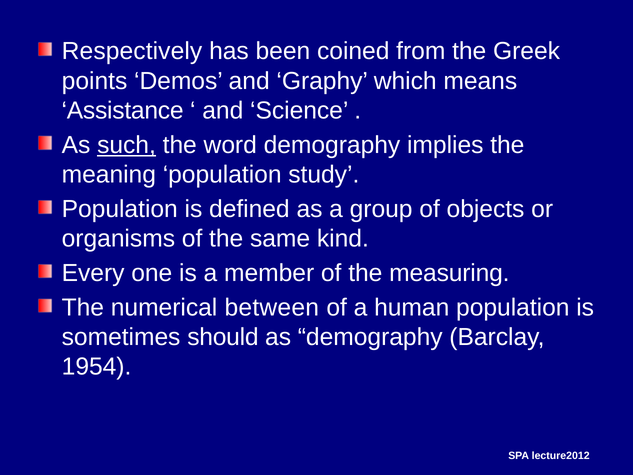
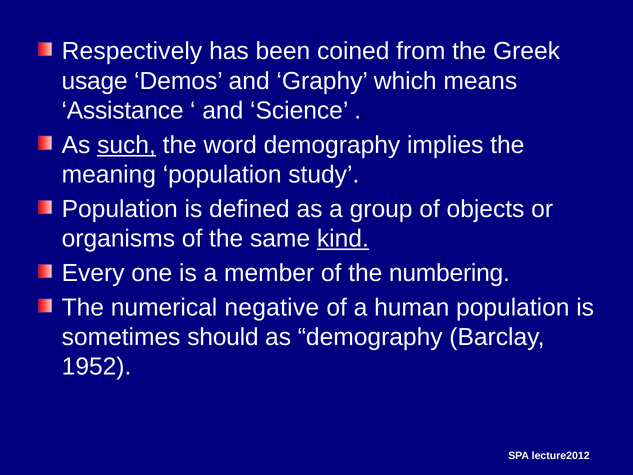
points: points -> usage (95, 81)
kind underline: none -> present (343, 239)
measuring: measuring -> numbering (449, 273)
between: between -> negative (272, 308)
1954: 1954 -> 1952 (97, 367)
